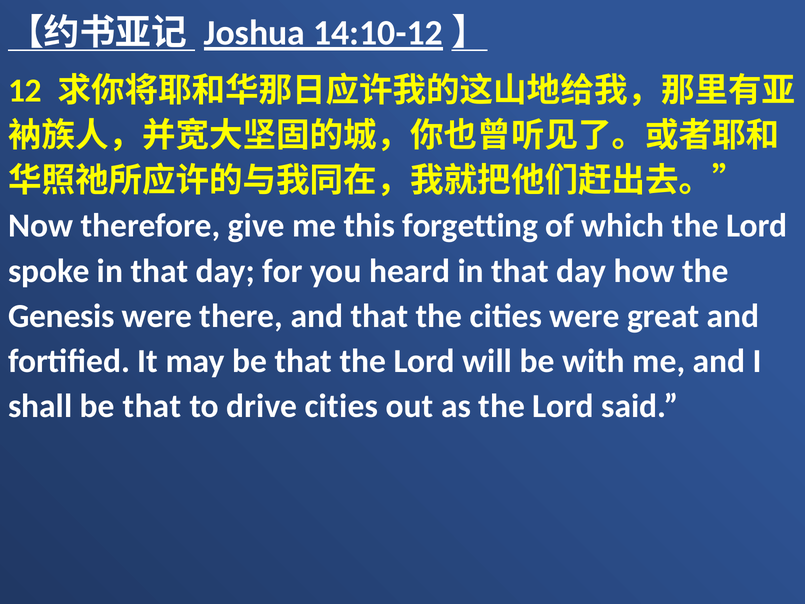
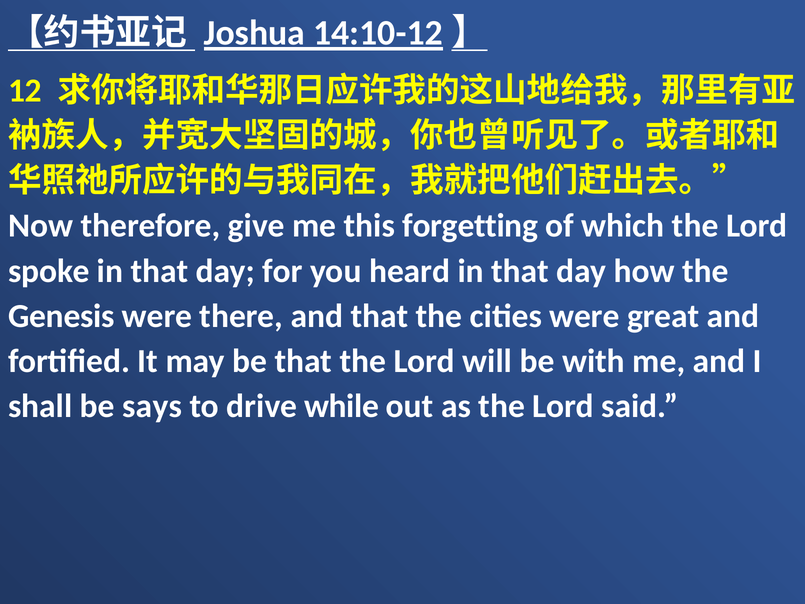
shall be that: that -> says (152, 406)
drive cities: cities -> while (342, 406)
